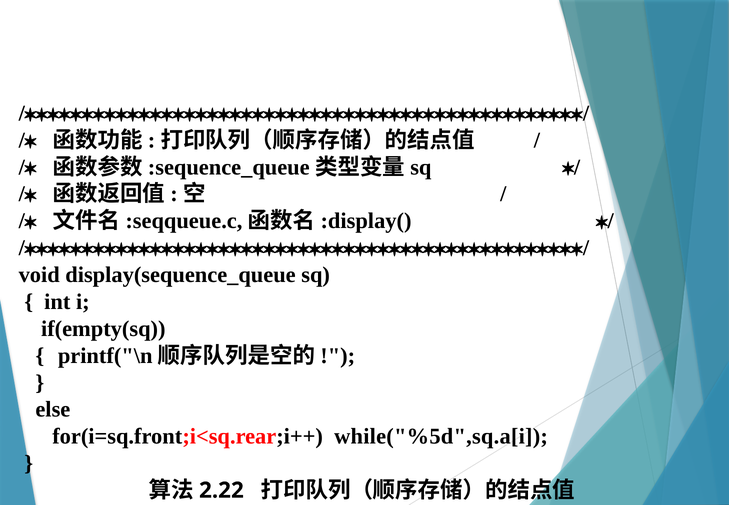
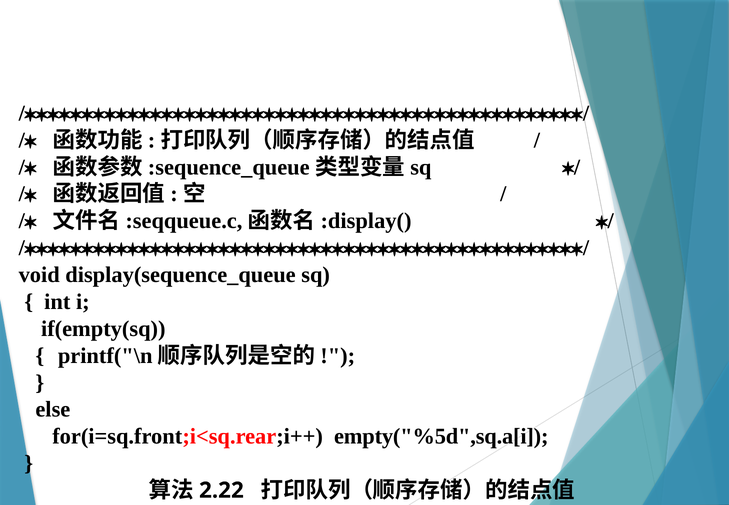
while("%5d",sq.a[i: while("%5d",sq.a[i -> empty("%5d",sq.a[i (441, 436)
